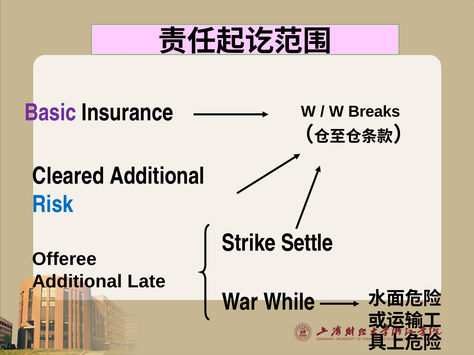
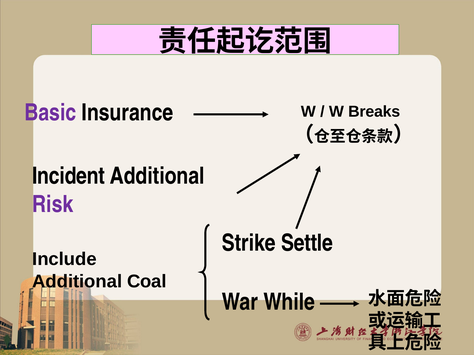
Cleared: Cleared -> Incident (69, 176)
Risk colour: blue -> purple (53, 205)
Offeree: Offeree -> Include (65, 260)
Late: Late -> Coal (147, 282)
